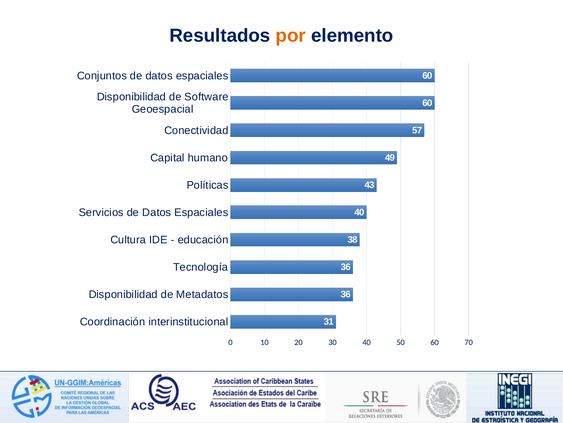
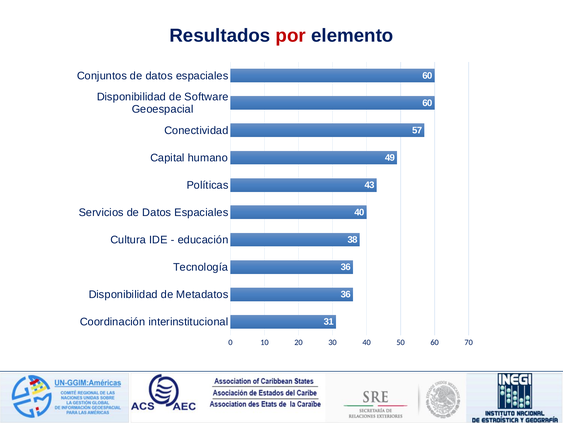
por colour: orange -> red (291, 36)
